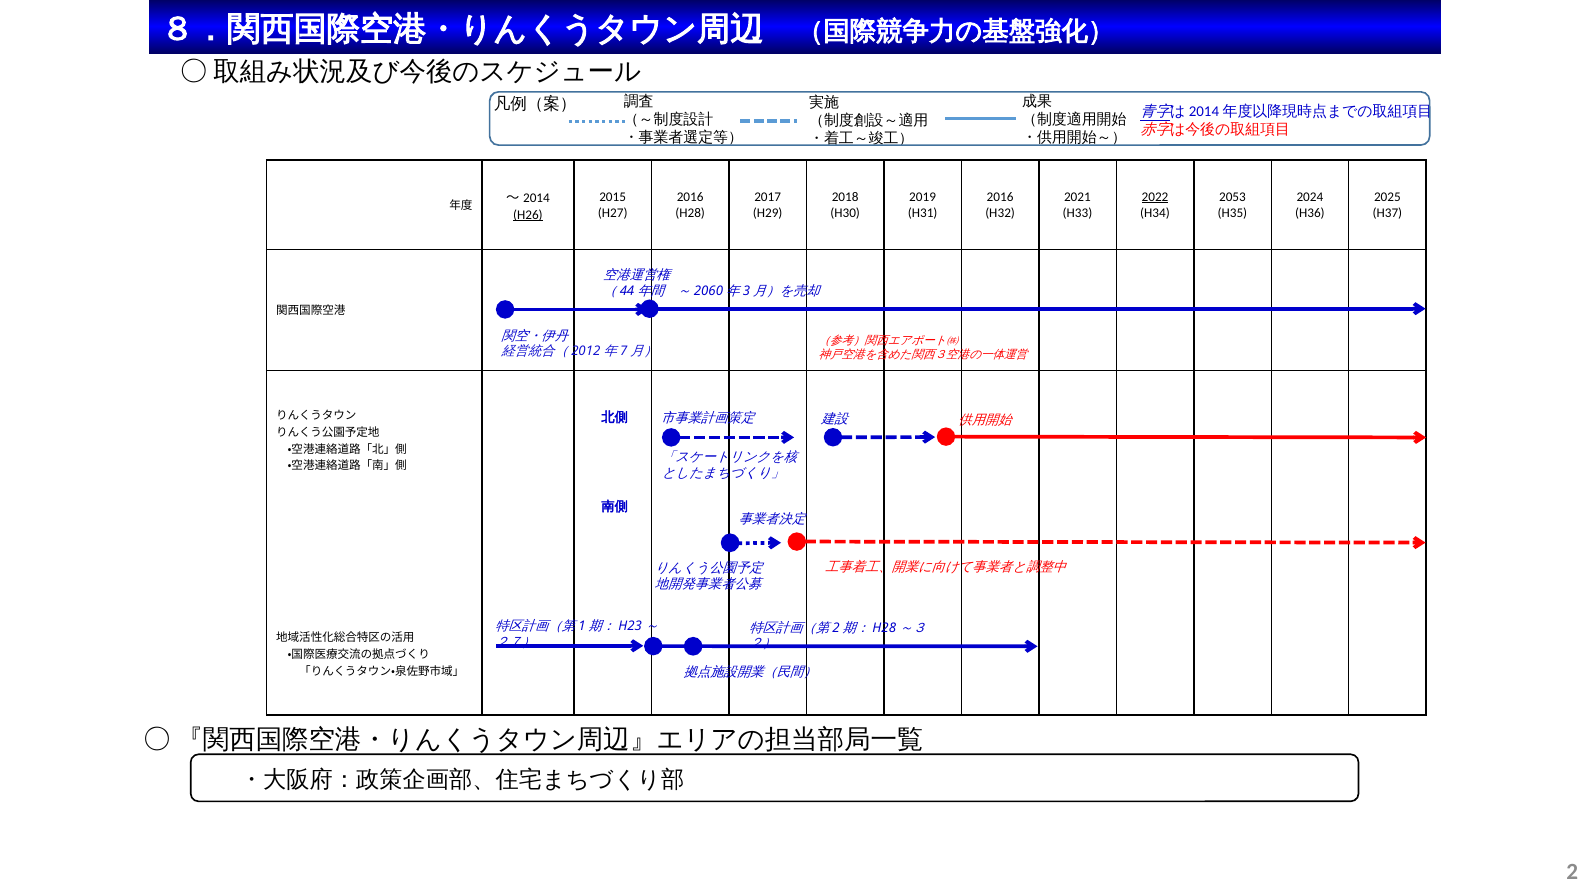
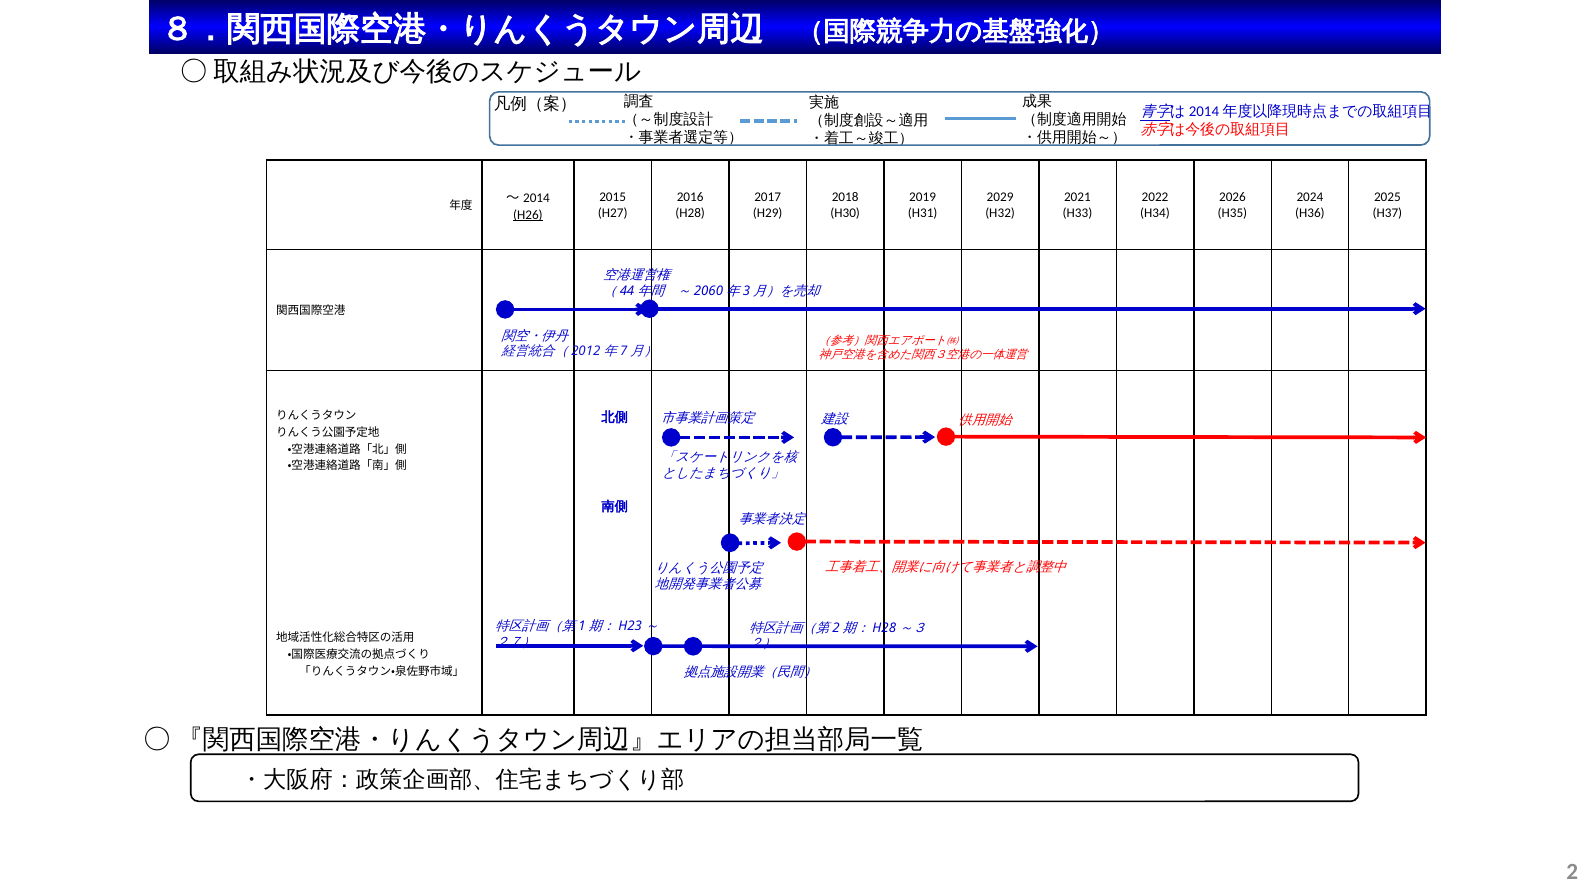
2016: 2016 -> 2029 (1000, 197)
2022 underline: present -> none (1155, 197)
2053: 2053 -> 2026 (1232, 197)
